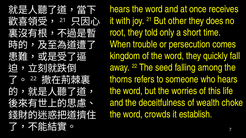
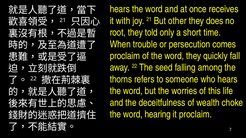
kingdom: kingdom -> proclaim (125, 56)
crowds: crowds -> hearing (158, 115)
it establish: establish -> proclaim (195, 115)
